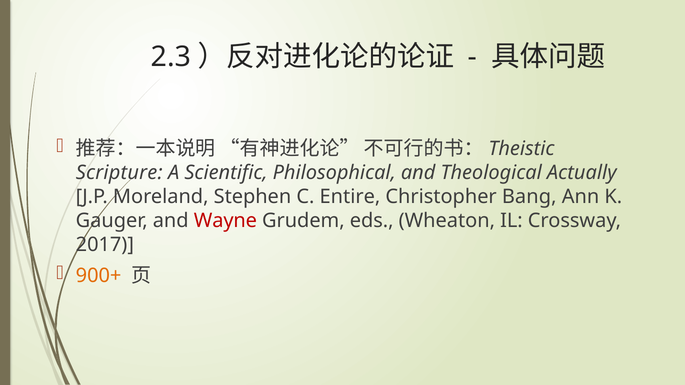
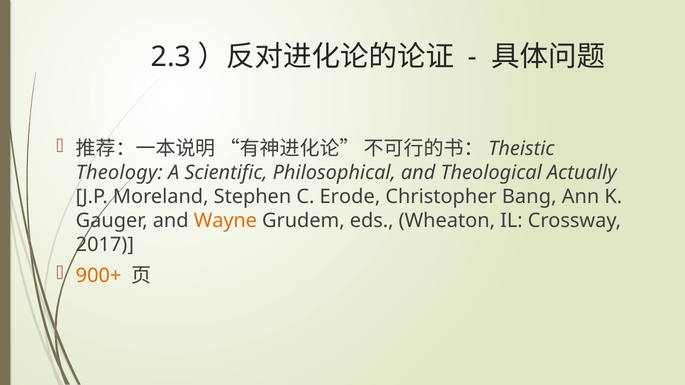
Scripture: Scripture -> Theology (119, 173)
Entire: Entire -> Erode (350, 197)
Wayne colour: red -> orange (225, 221)
